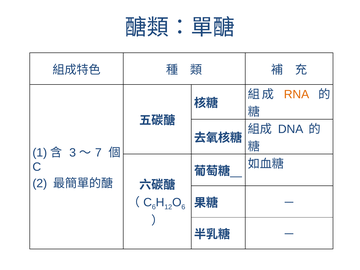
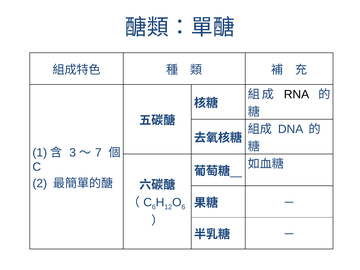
RNA colour: orange -> black (296, 94)
